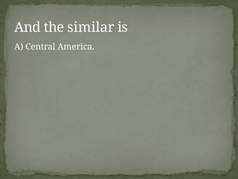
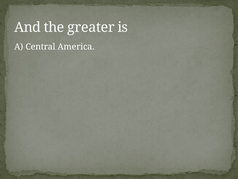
similar: similar -> greater (91, 27)
